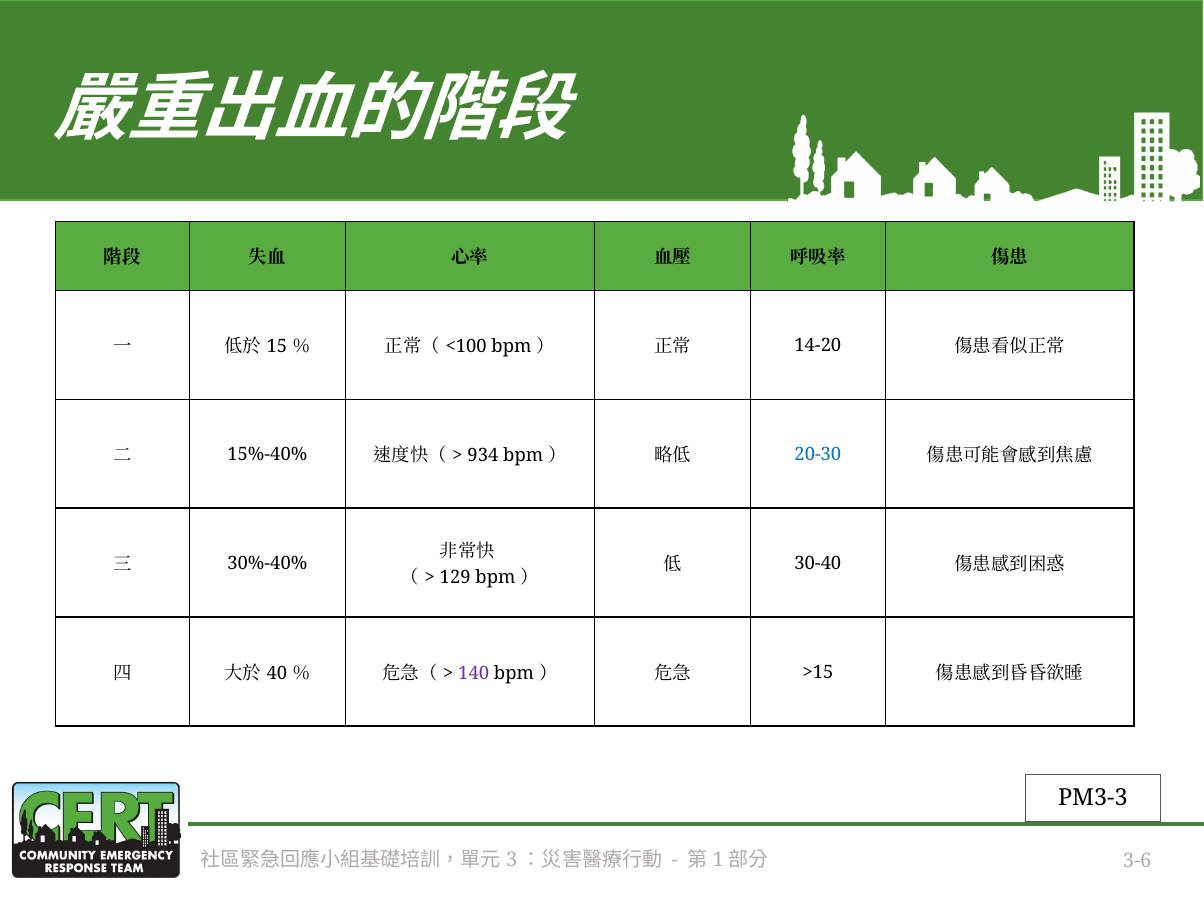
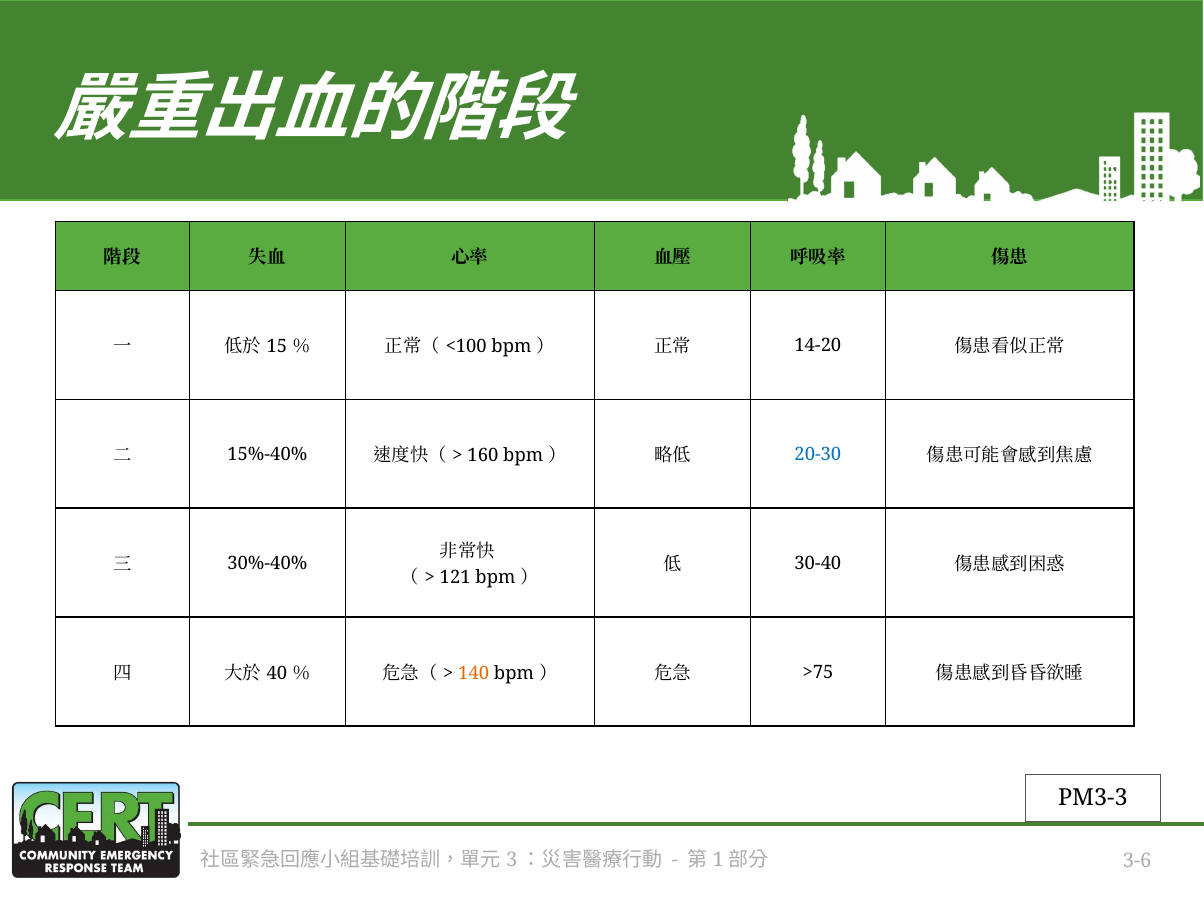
934: 934 -> 160 (483, 456)
129: 129 -> 121 (455, 578)
140 colour: purple -> orange (474, 673)
>15: >15 -> >75 (818, 673)
